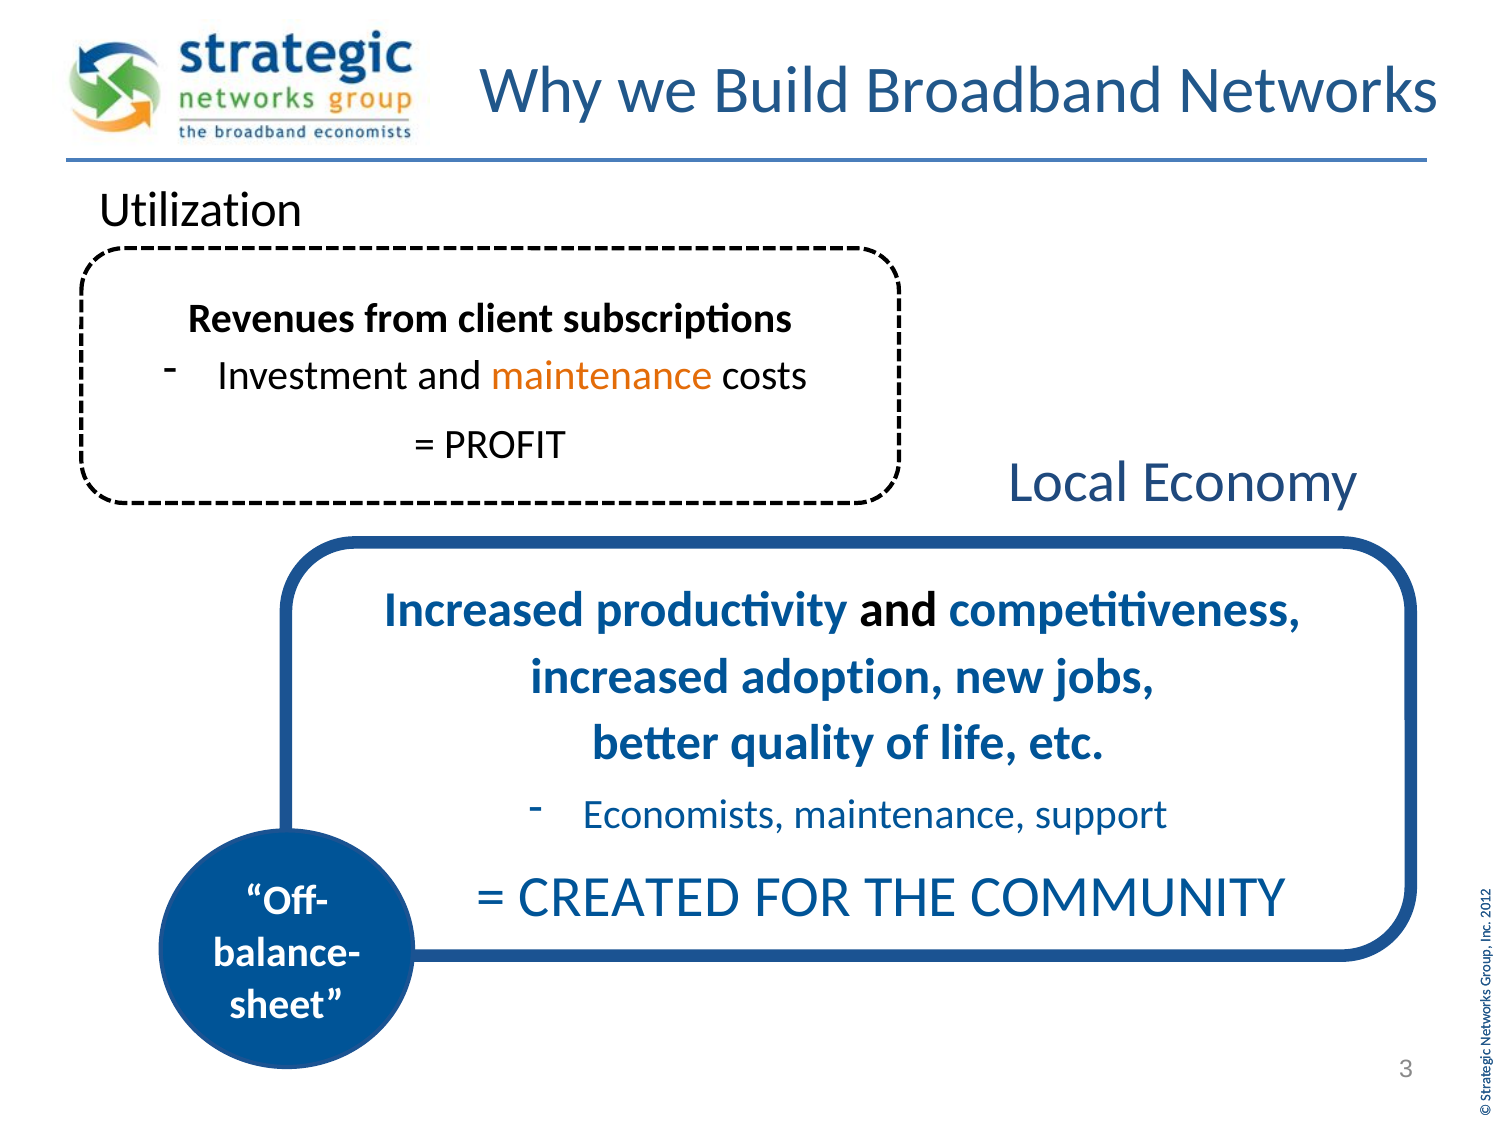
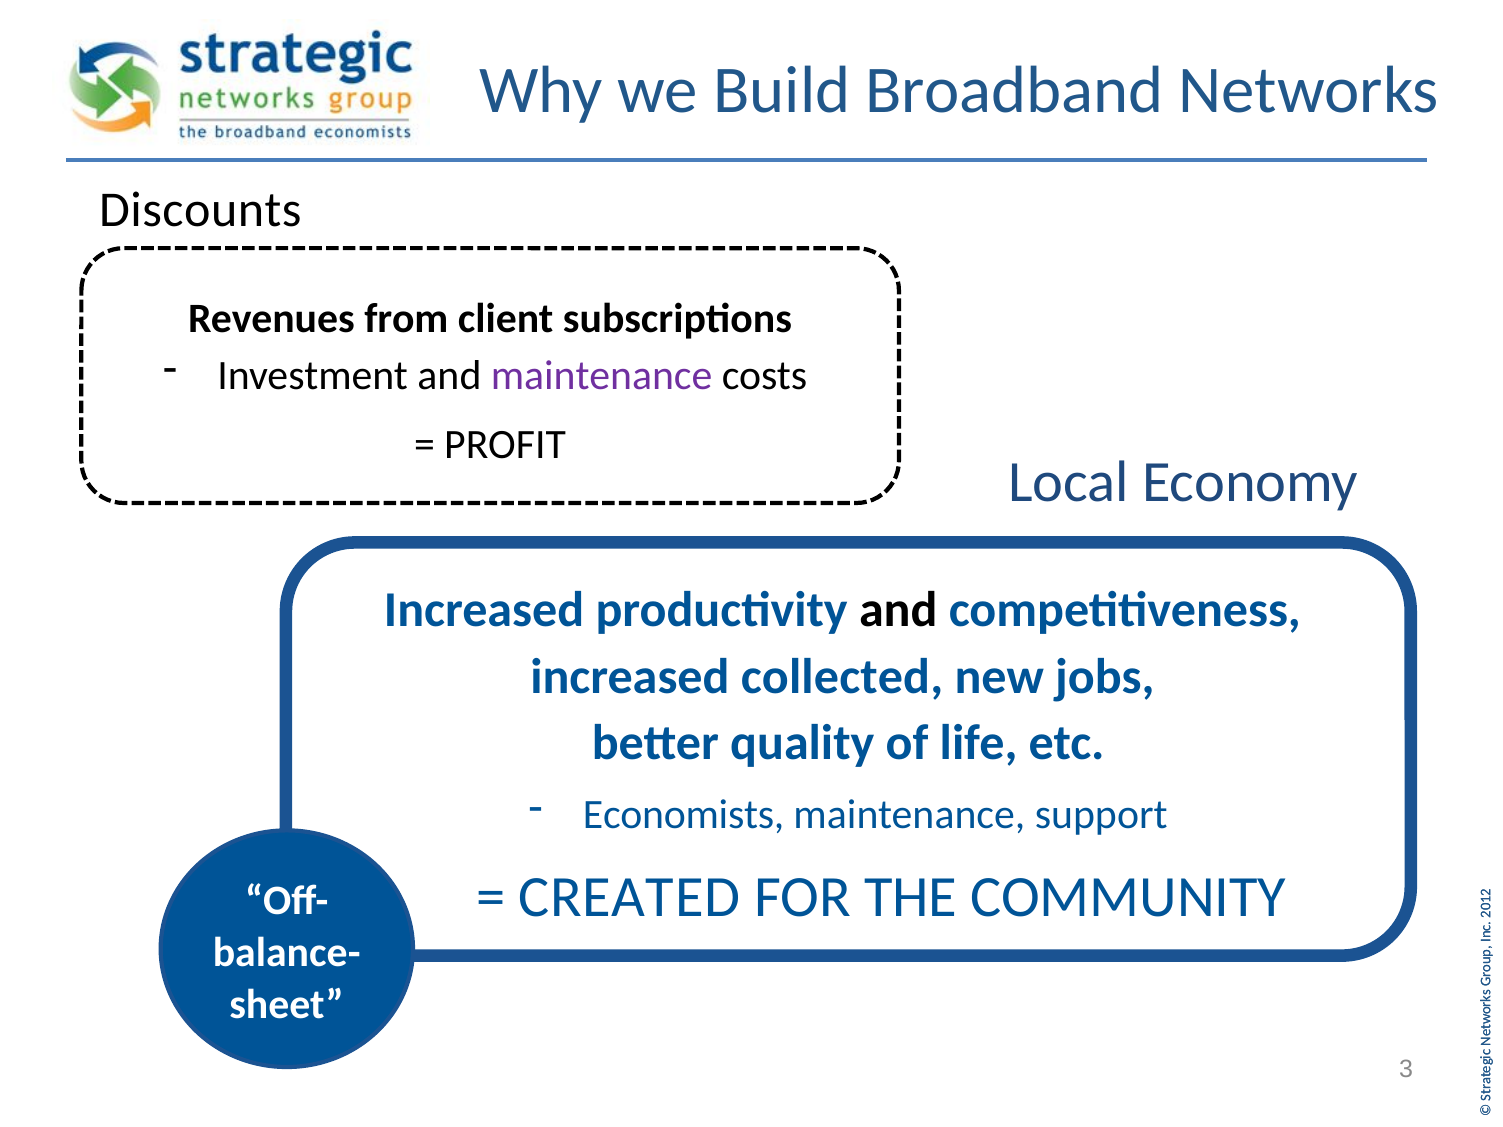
Utilization: Utilization -> Discounts (200, 210)
maintenance colour: orange -> purple (602, 375)
adoption: adoption -> collected (842, 677)
